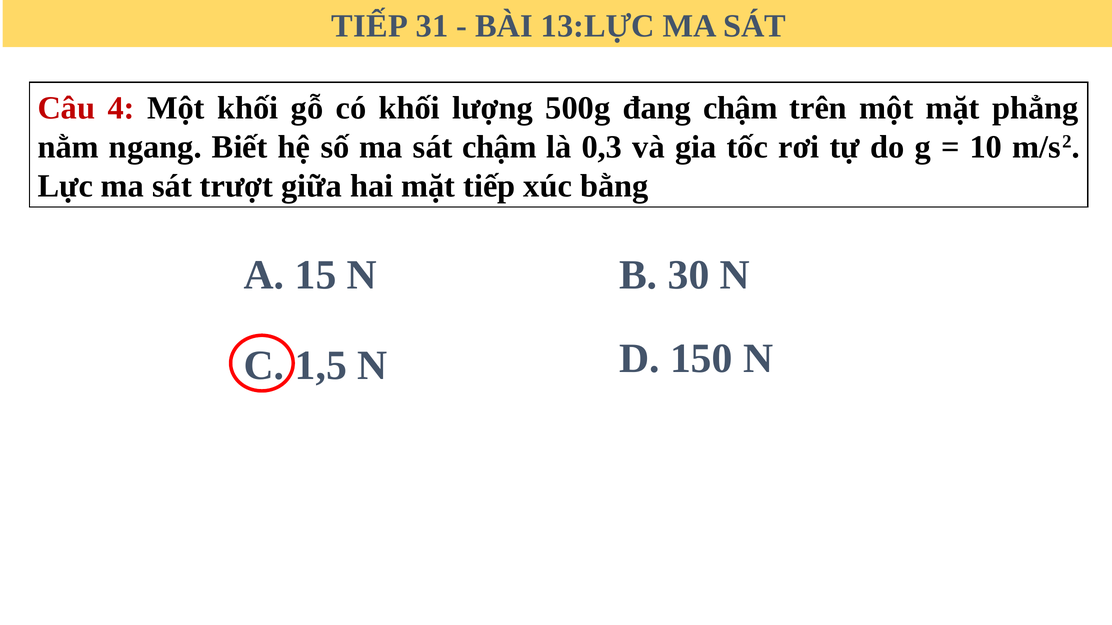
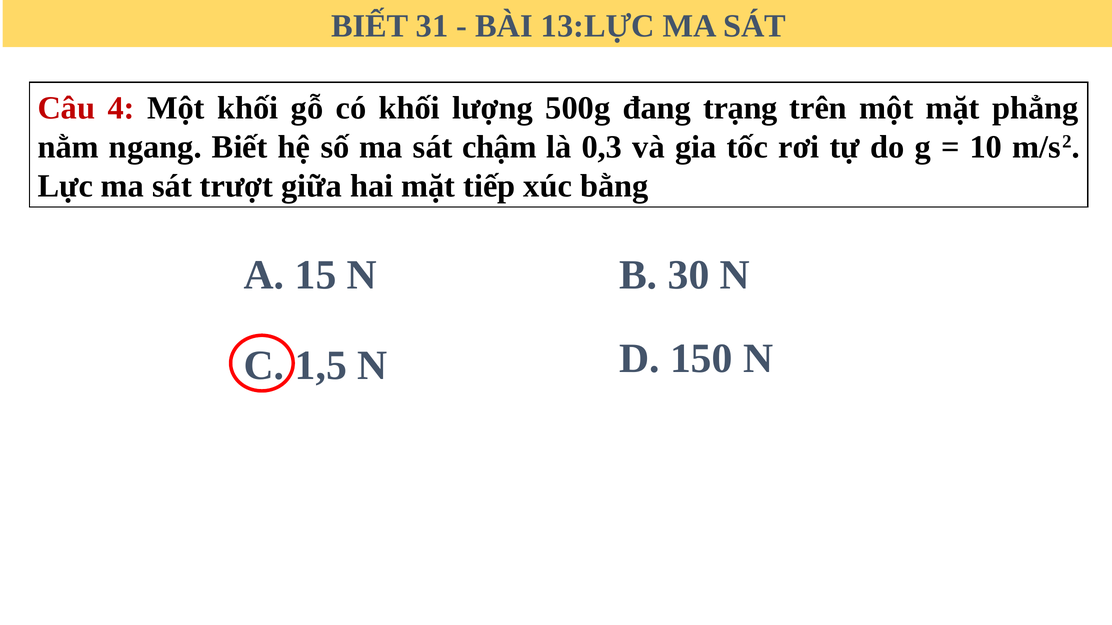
TIẾP: TIẾP -> BIẾT (370, 26)
đang chậm: chậm -> trạng (740, 108)
